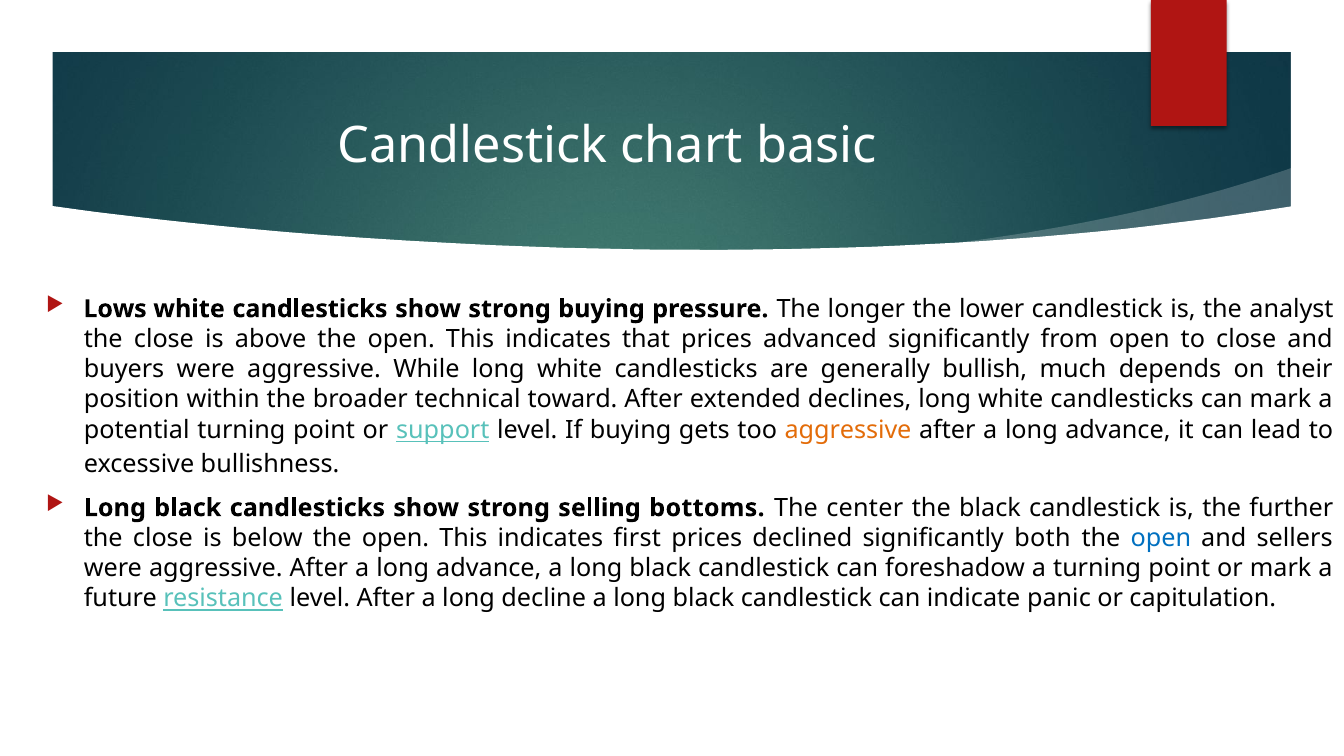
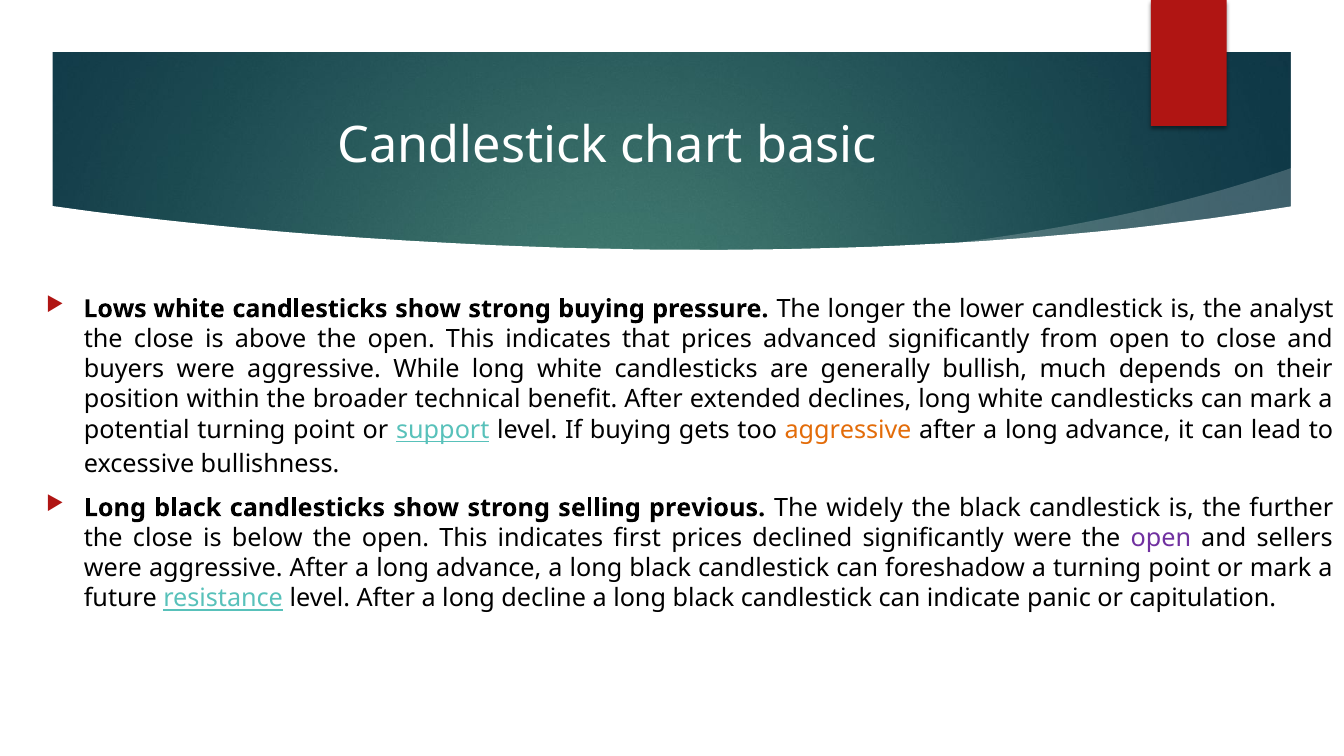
toward: toward -> benefit (572, 400)
bottoms: bottoms -> previous (707, 508)
center: center -> widely (865, 508)
significantly both: both -> were (1043, 538)
open colour: blue -> purple (1161, 538)
